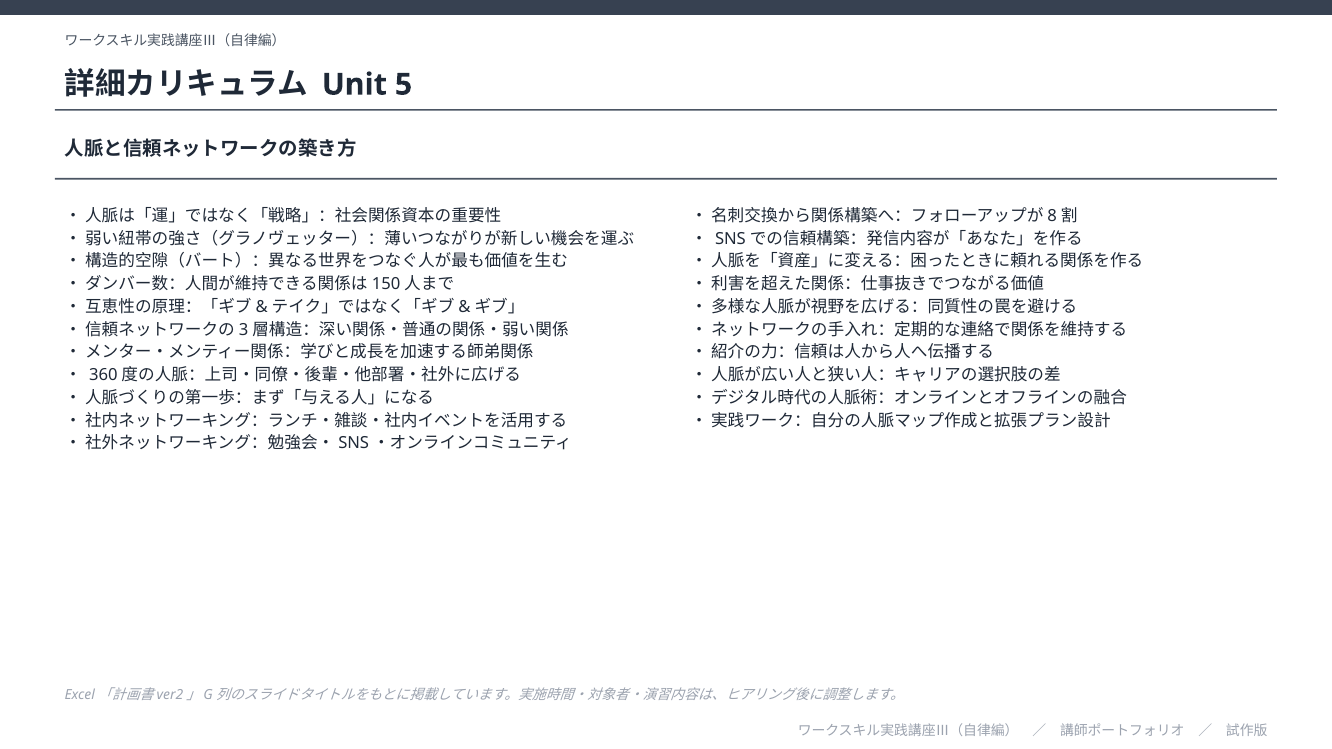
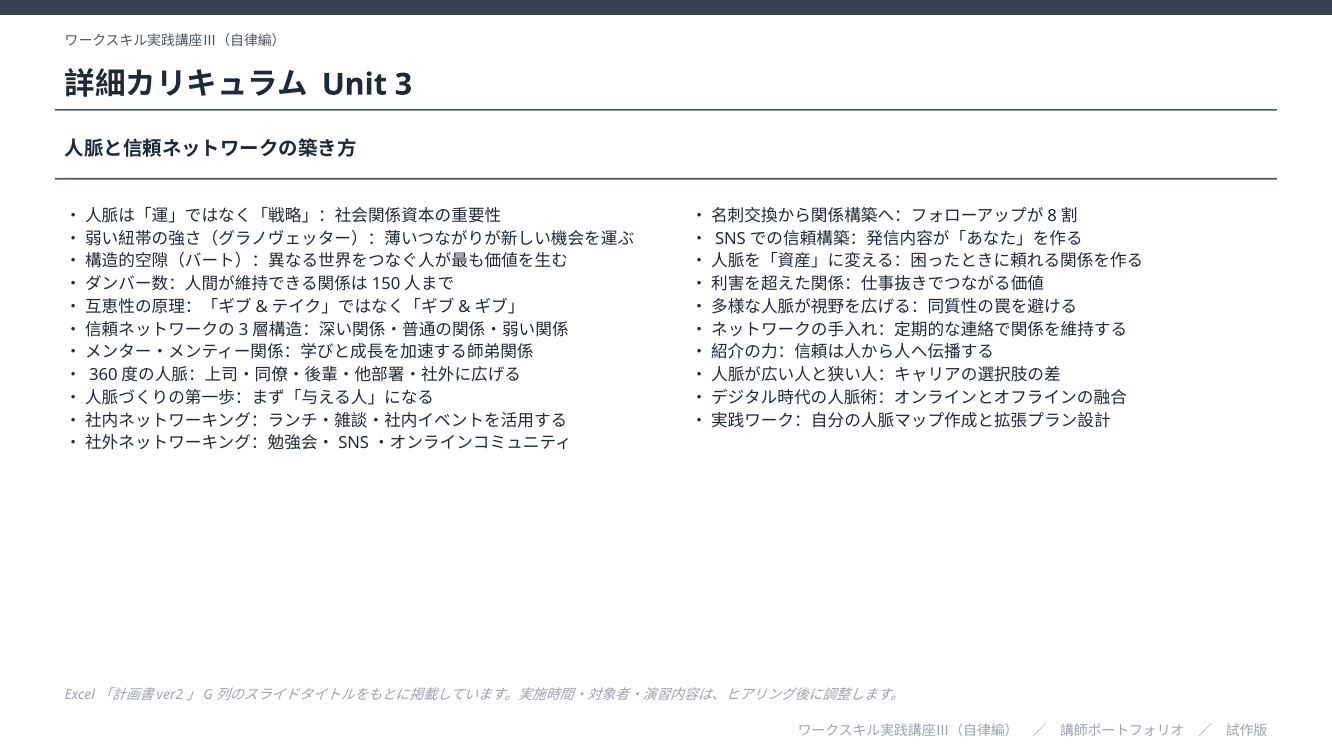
5: 5 -> 3 (404, 85)
